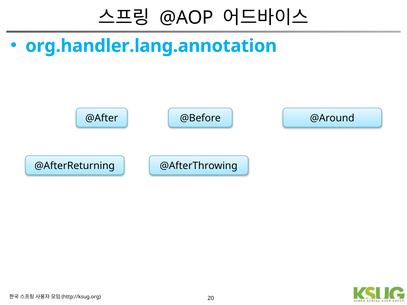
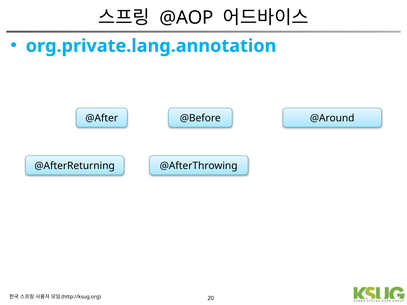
org.handler.lang.annotation: org.handler.lang.annotation -> org.private.lang.annotation (151, 46)
